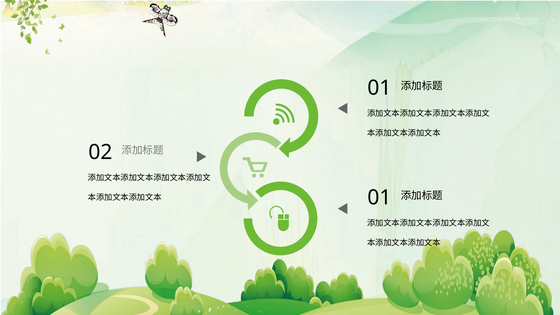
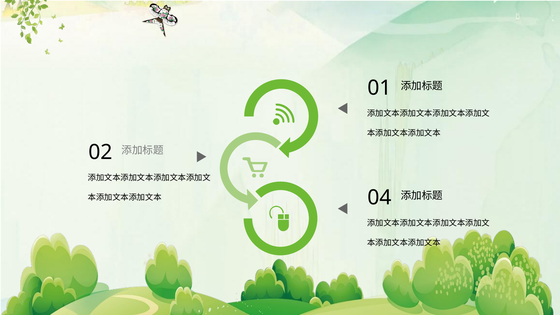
01: 01 -> 04 (380, 198)
